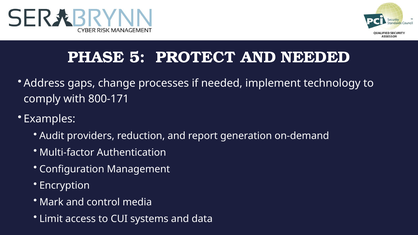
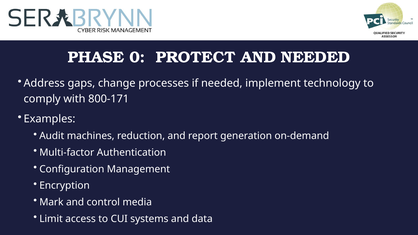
5: 5 -> 0 (137, 57)
providers: providers -> machines (91, 136)
